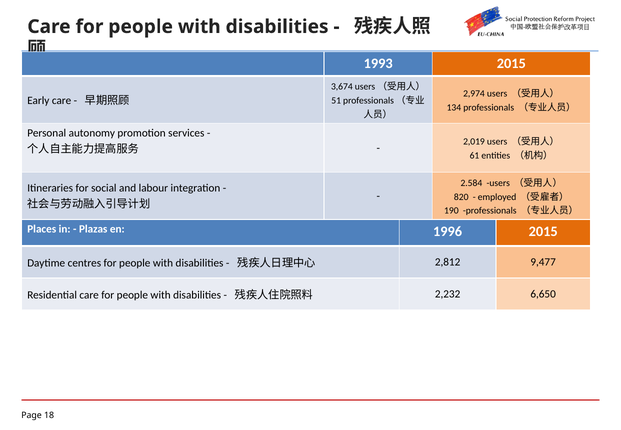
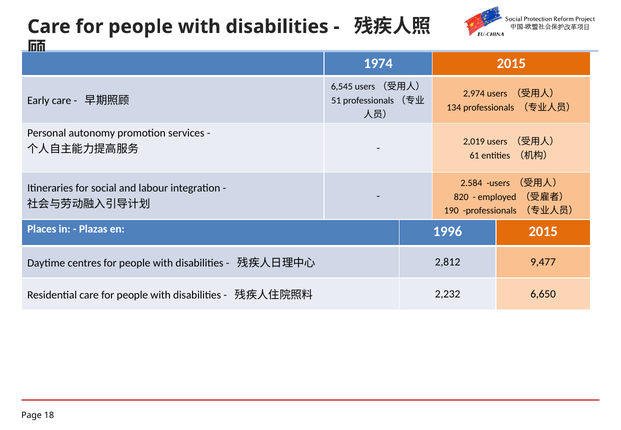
1993: 1993 -> 1974 (378, 63)
3,674: 3,674 -> 6,545 (342, 87)
